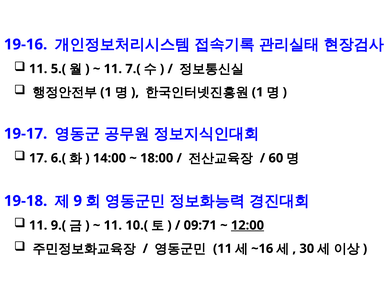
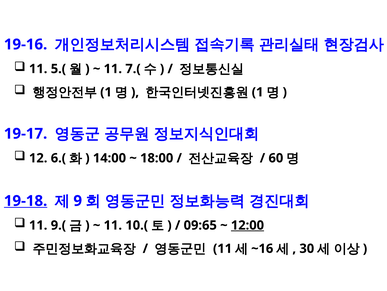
17: 17 -> 12 (38, 158)
19-18 underline: none -> present (26, 200)
09:71: 09:71 -> 09:65 (200, 225)
